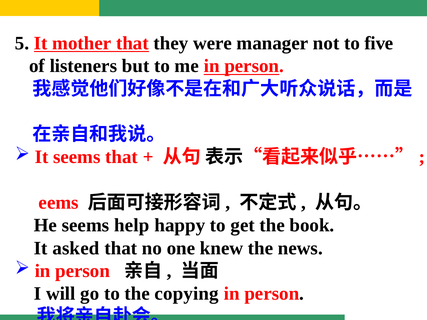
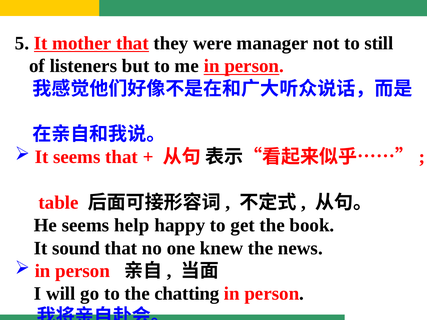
five: five -> still (379, 43)
eems: eems -> table (59, 203)
asked: asked -> sound (76, 248)
copying: copying -> chatting (187, 294)
